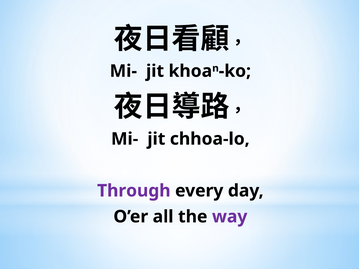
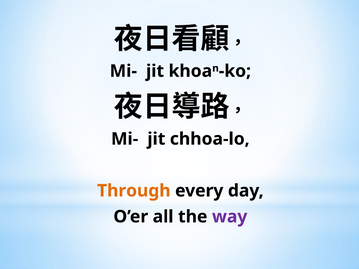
Through colour: purple -> orange (134, 191)
